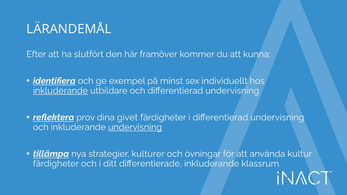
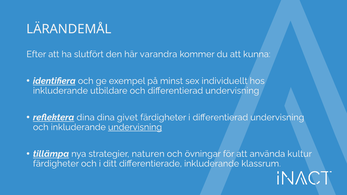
framöver: framöver -> varandra (159, 54)
inkluderande underline: present -> none (60, 91)
reflektera prov: prov -> dina (86, 117)
kulturer: kulturer -> naturen (148, 154)
